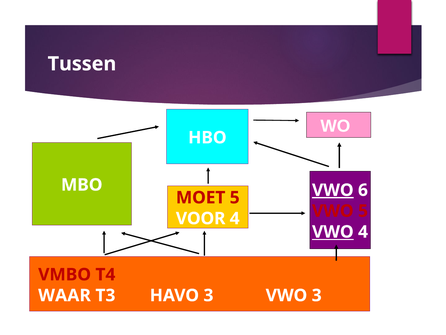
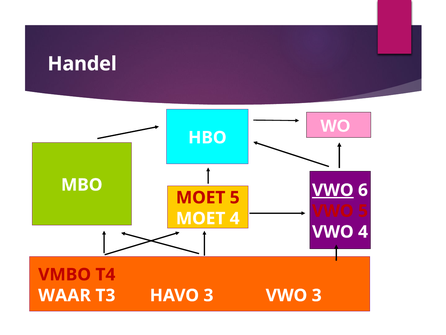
Tussen: Tussen -> Handel (82, 64)
VOOR: VOOR -> MOET (201, 218)
VWO underline: present -> none (333, 232)
